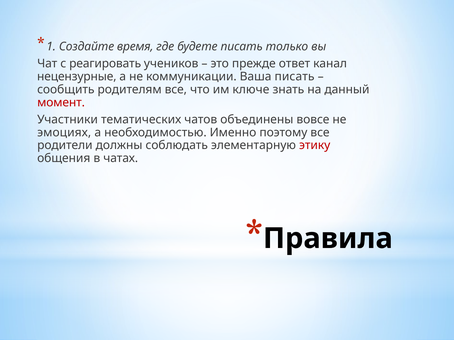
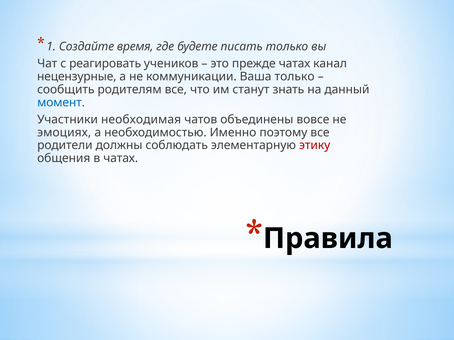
прежде ответ: ответ -> чатах (295, 64)
Ваша писать: писать -> только (295, 77)
ключе: ключе -> станут (251, 90)
момент colour: red -> blue (61, 103)
тематических: тематических -> необходимая (141, 120)
